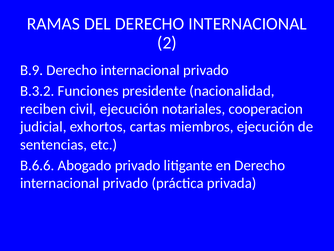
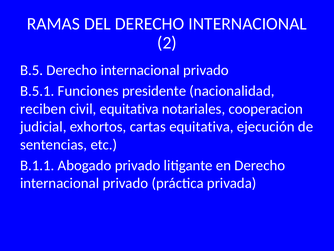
B.9: B.9 -> B.5 (32, 70)
B.3.2: B.3.2 -> B.5.1 (37, 91)
civil ejecución: ejecución -> equitativa (129, 109)
cartas miembros: miembros -> equitativa (201, 126)
B.6.6: B.6.6 -> B.1.1 (37, 165)
